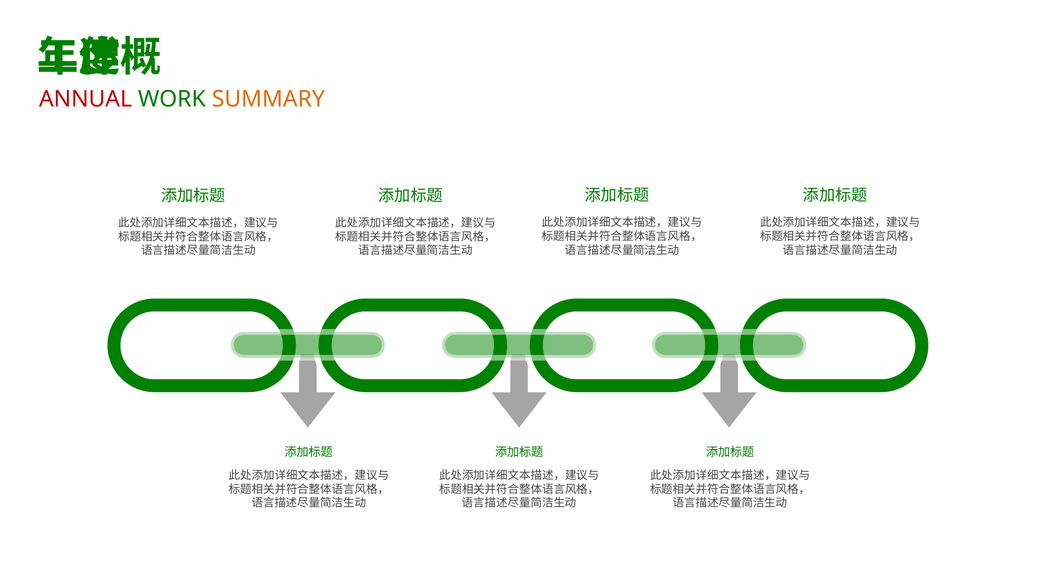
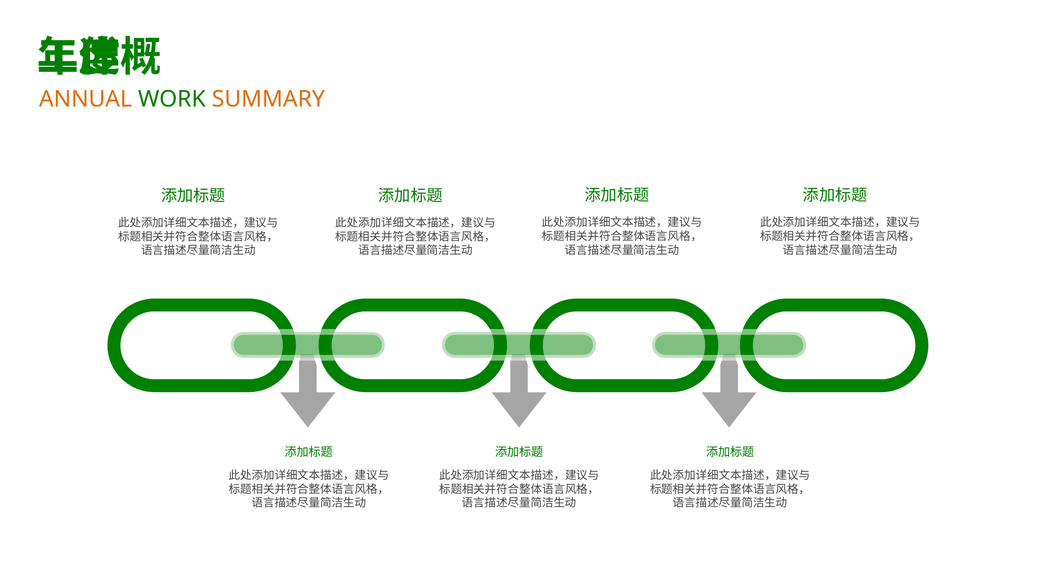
ANNUAL colour: red -> orange (86, 99)
